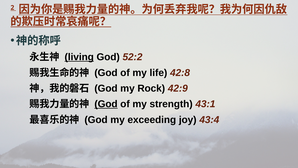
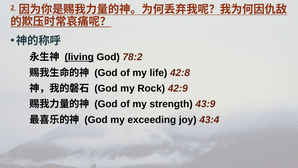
52:2: 52:2 -> 78:2 (132, 57)
God underline: present -> none (106, 104)
43:1: 43:1 -> 43:9 (205, 104)
